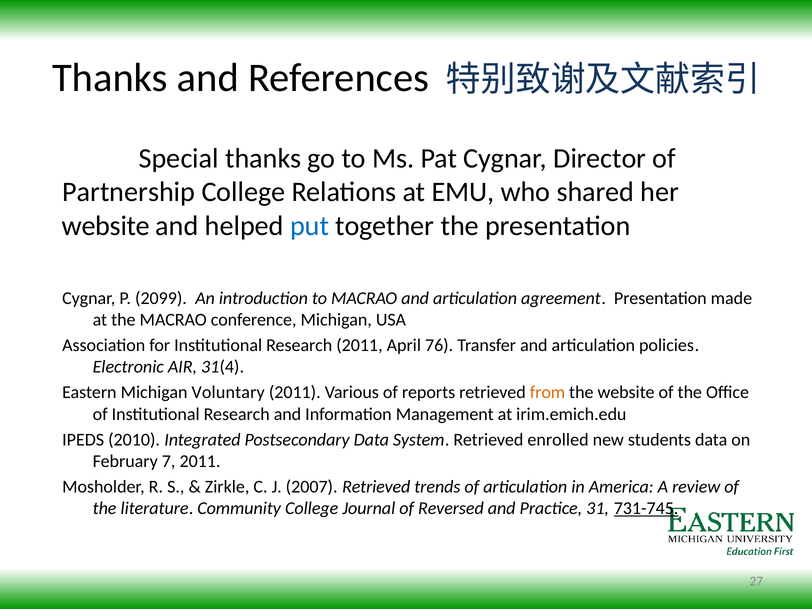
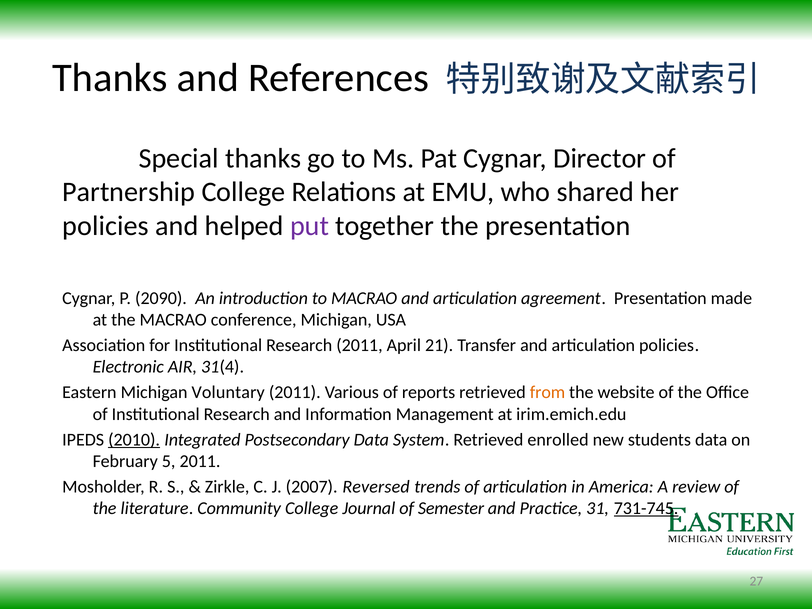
website: website -> policies (106, 226)
put colour: blue -> purple (310, 226)
2099: 2099 -> 2090 (161, 298)
76: 76 -> 21 (439, 345)
2010 underline: none -> present (134, 440)
7: 7 -> 5 (169, 461)
2007 Retrieved: Retrieved -> Reversed (376, 487)
Reversed: Reversed -> Semester (451, 508)
